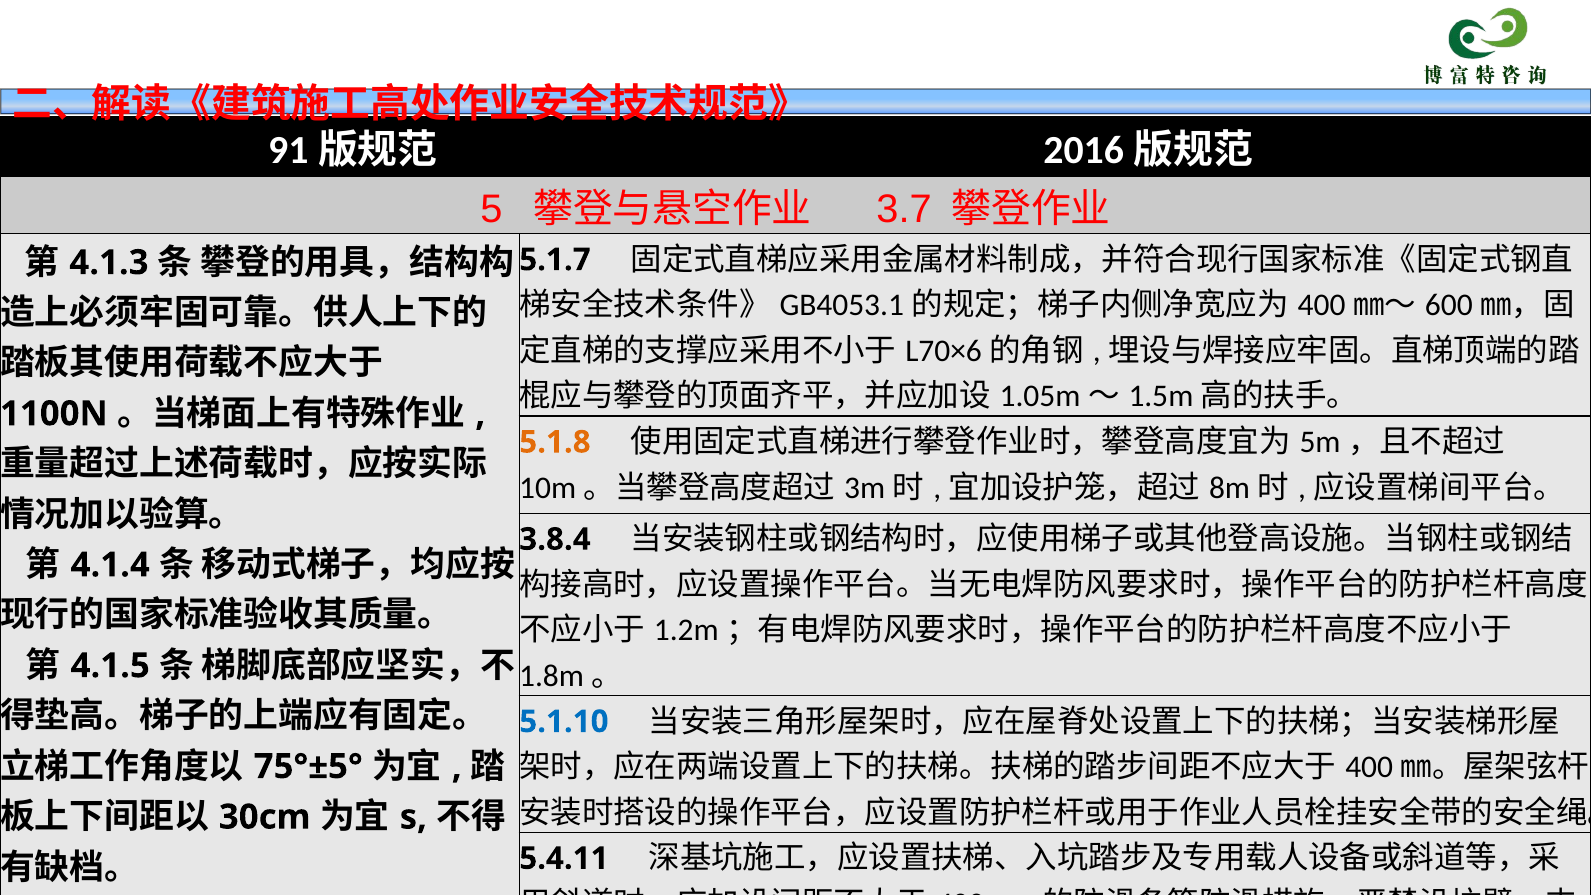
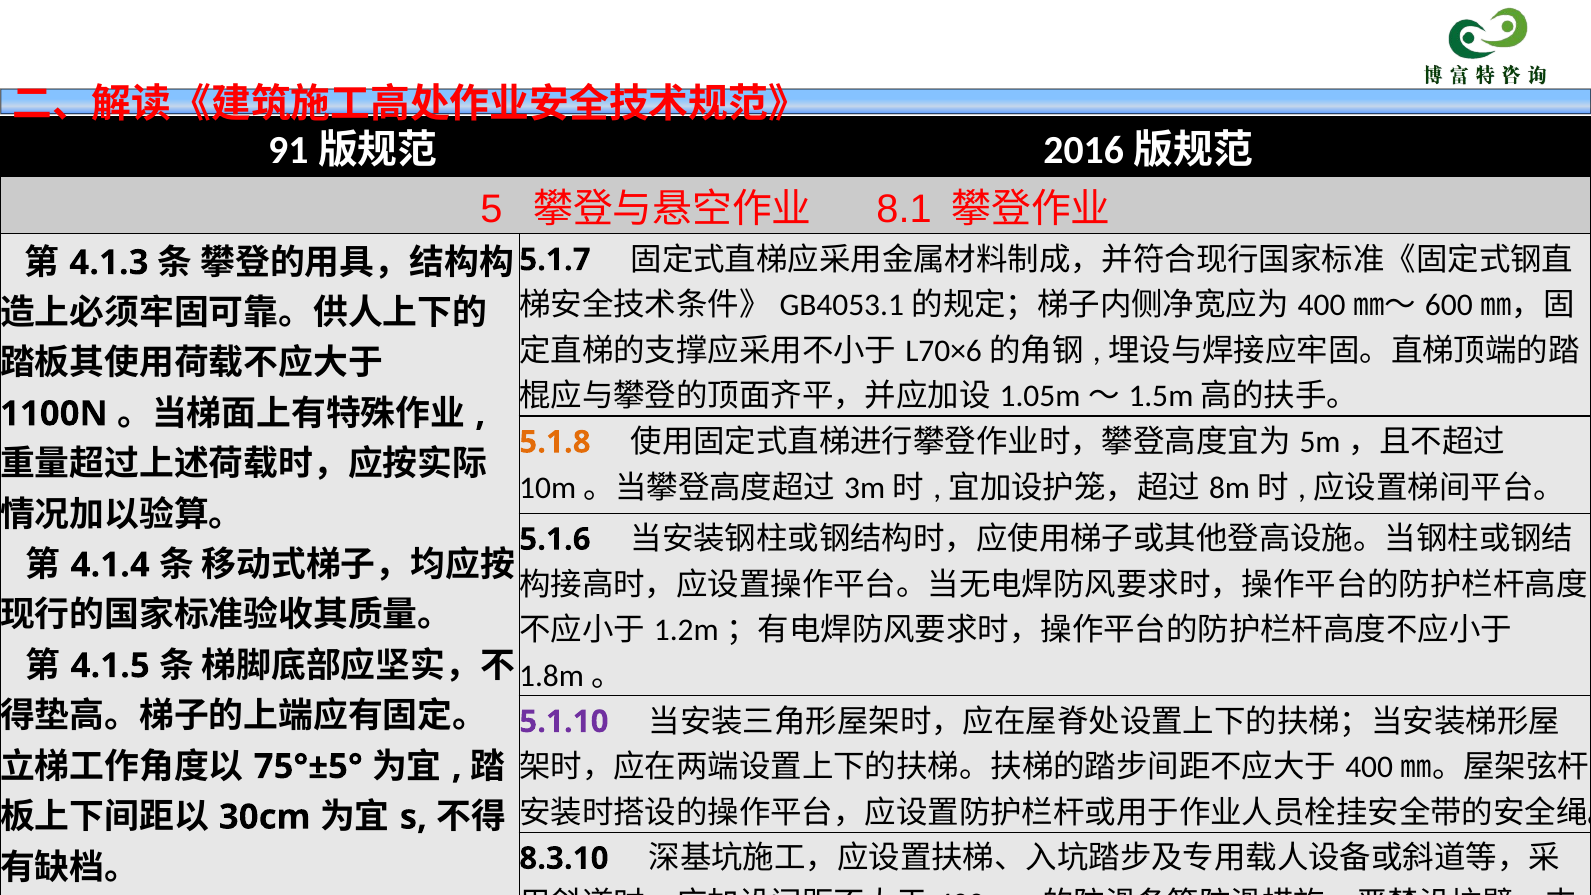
3.7: 3.7 -> 8.1 (904, 209)
3.8.4: 3.8.4 -> 5.1.6 (555, 539)
5.1.10 colour: blue -> purple (564, 722)
5.4.11: 5.4.11 -> 8.3.10 (564, 858)
